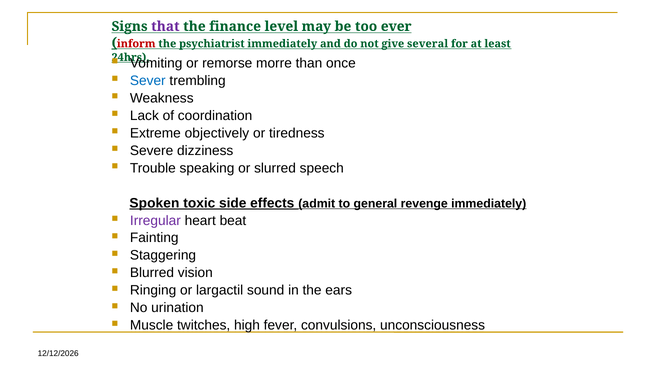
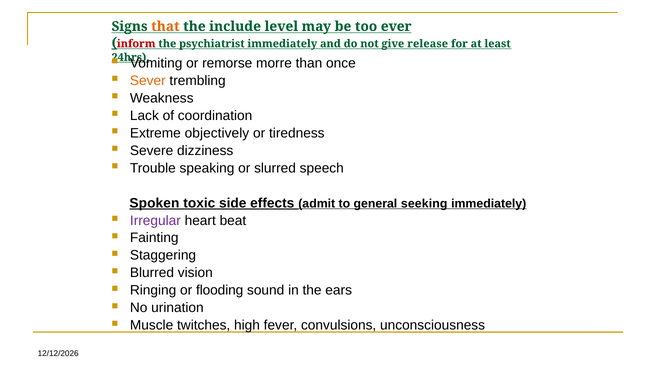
that colour: purple -> orange (165, 26)
finance: finance -> include (235, 26)
several: several -> release (428, 44)
Sever colour: blue -> orange (148, 81)
revenge: revenge -> seeking (424, 203)
largactil: largactil -> flooding (220, 290)
